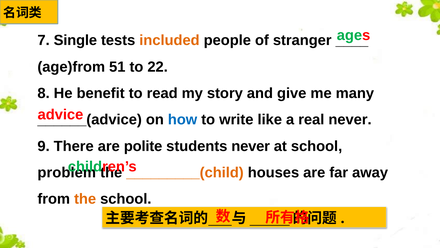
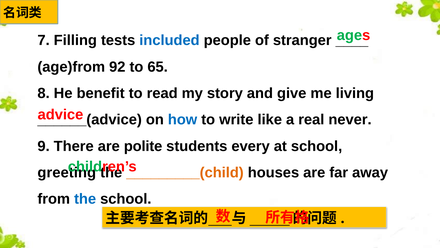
Single: Single -> Filling (75, 40)
included colour: orange -> blue (169, 40)
51: 51 -> 92 (117, 67)
22: 22 -> 65 (158, 67)
many: many -> living (355, 93)
students never: never -> every (251, 146)
problem: problem -> greeting (67, 172)
the colour: orange -> blue (85, 199)
